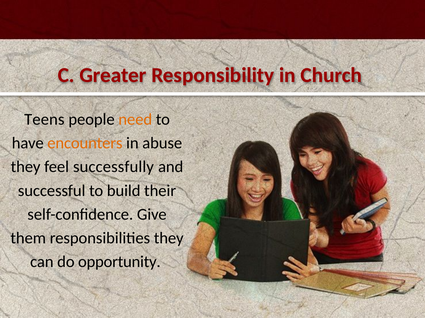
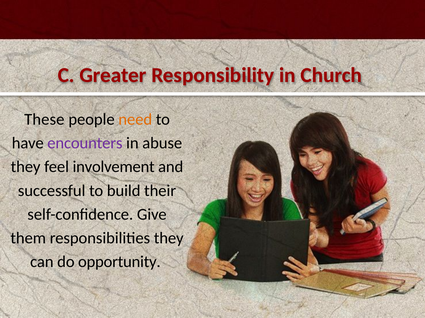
Teens: Teens -> These (44, 120)
encounters colour: orange -> purple (85, 143)
successfully: successfully -> involvement (114, 167)
